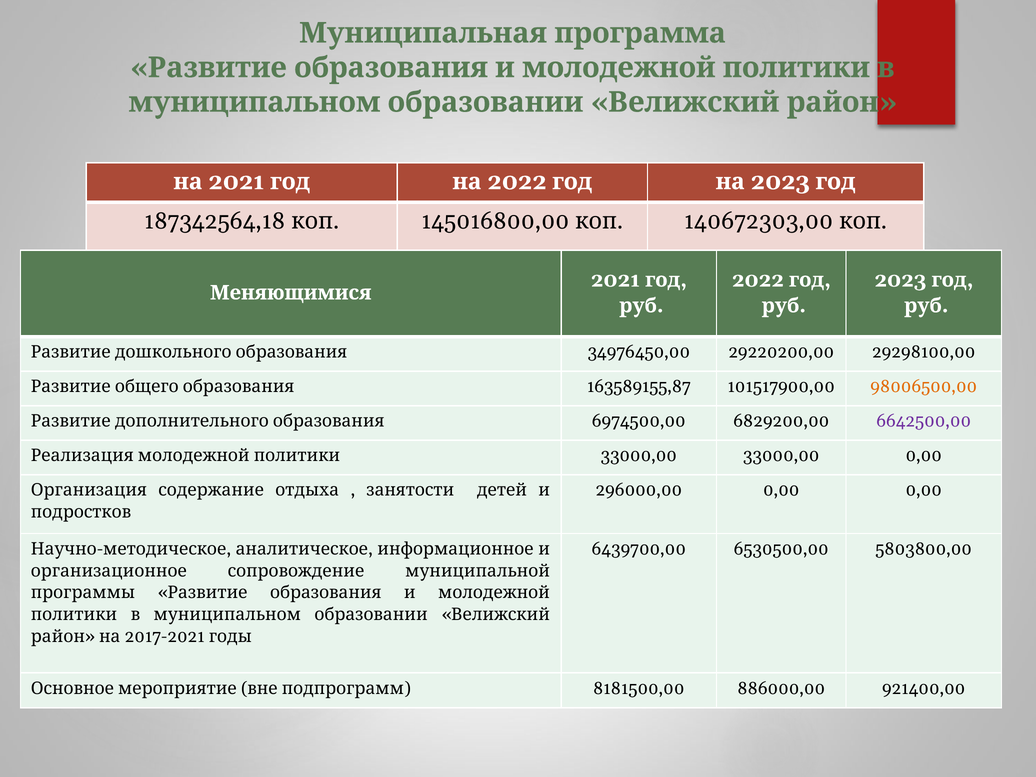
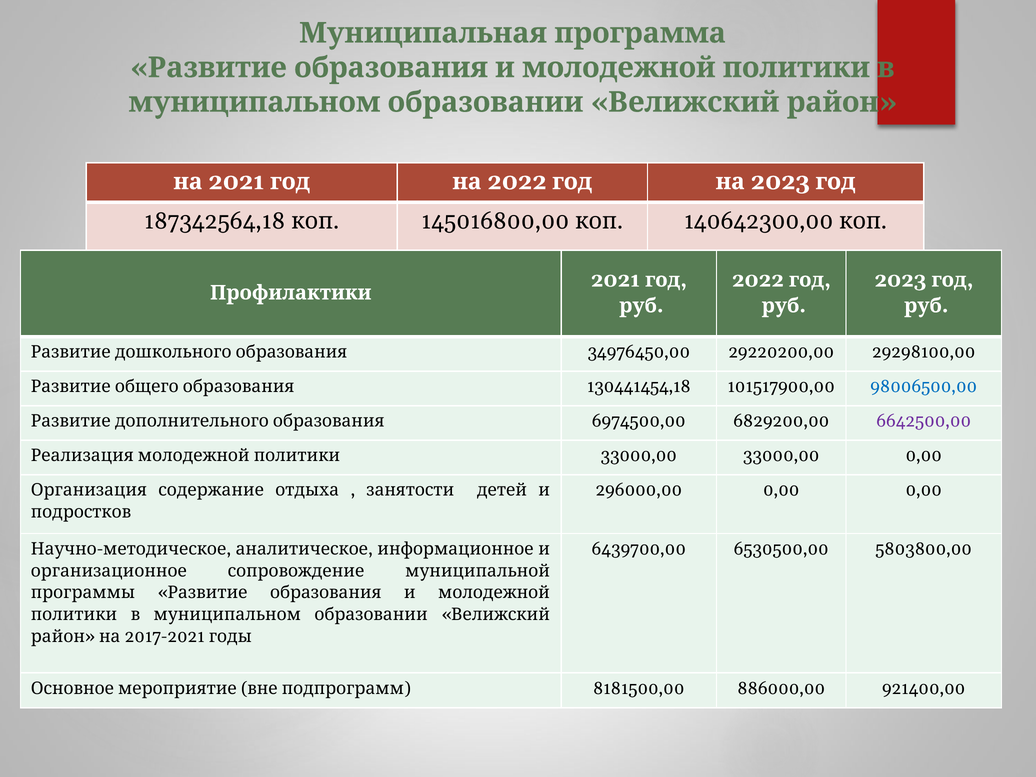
140672303,00: 140672303,00 -> 140642300,00 (759, 221)
Меняющимися: Меняющимися -> Профилактики (291, 293)
163589155,87: 163589155,87 -> 130441454,18 (639, 387)
98006500,00 colour: orange -> blue (924, 387)
